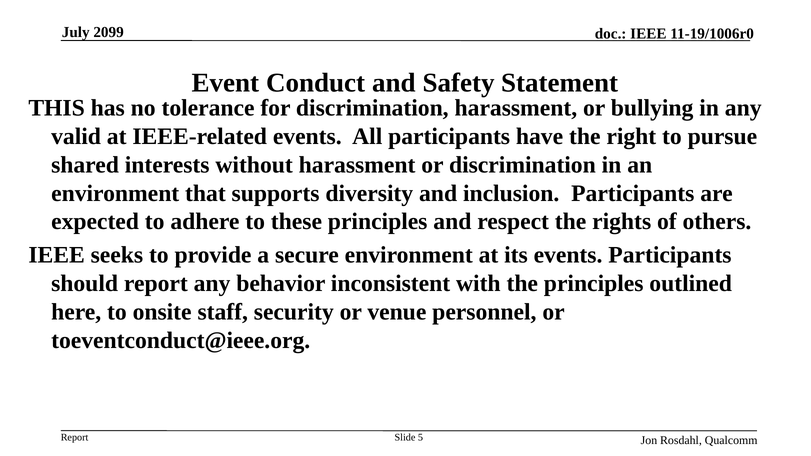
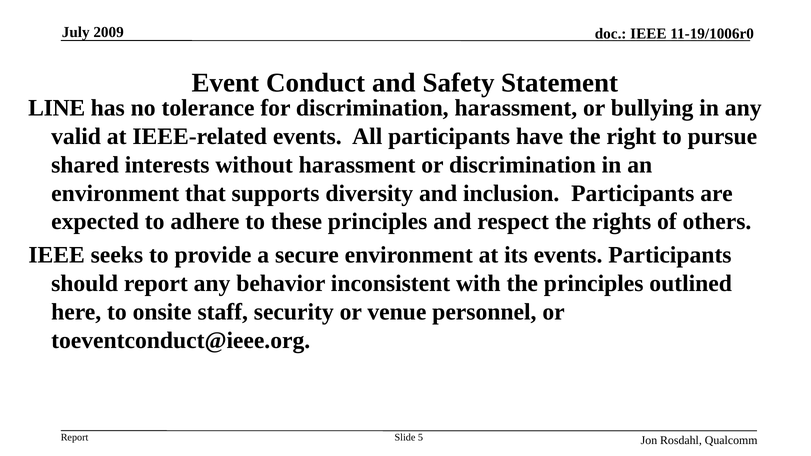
2099: 2099 -> 2009 (109, 32)
THIS: THIS -> LINE (57, 108)
